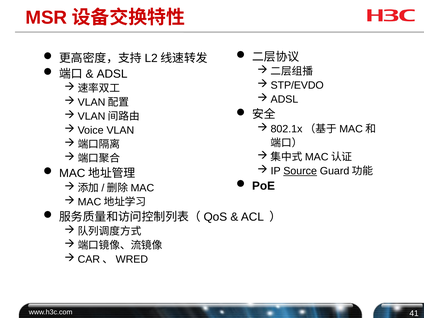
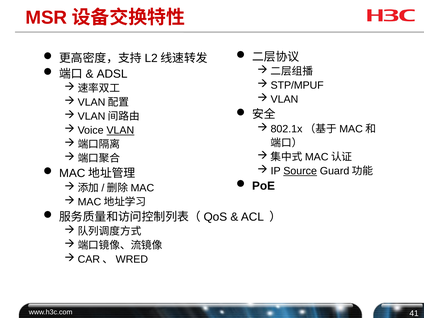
STP/EVDO: STP/EVDO -> STP/MPUF (297, 85)
ADSL: ADSL -> VLAN (284, 99)
VLAN underline: none -> present (120, 130)
